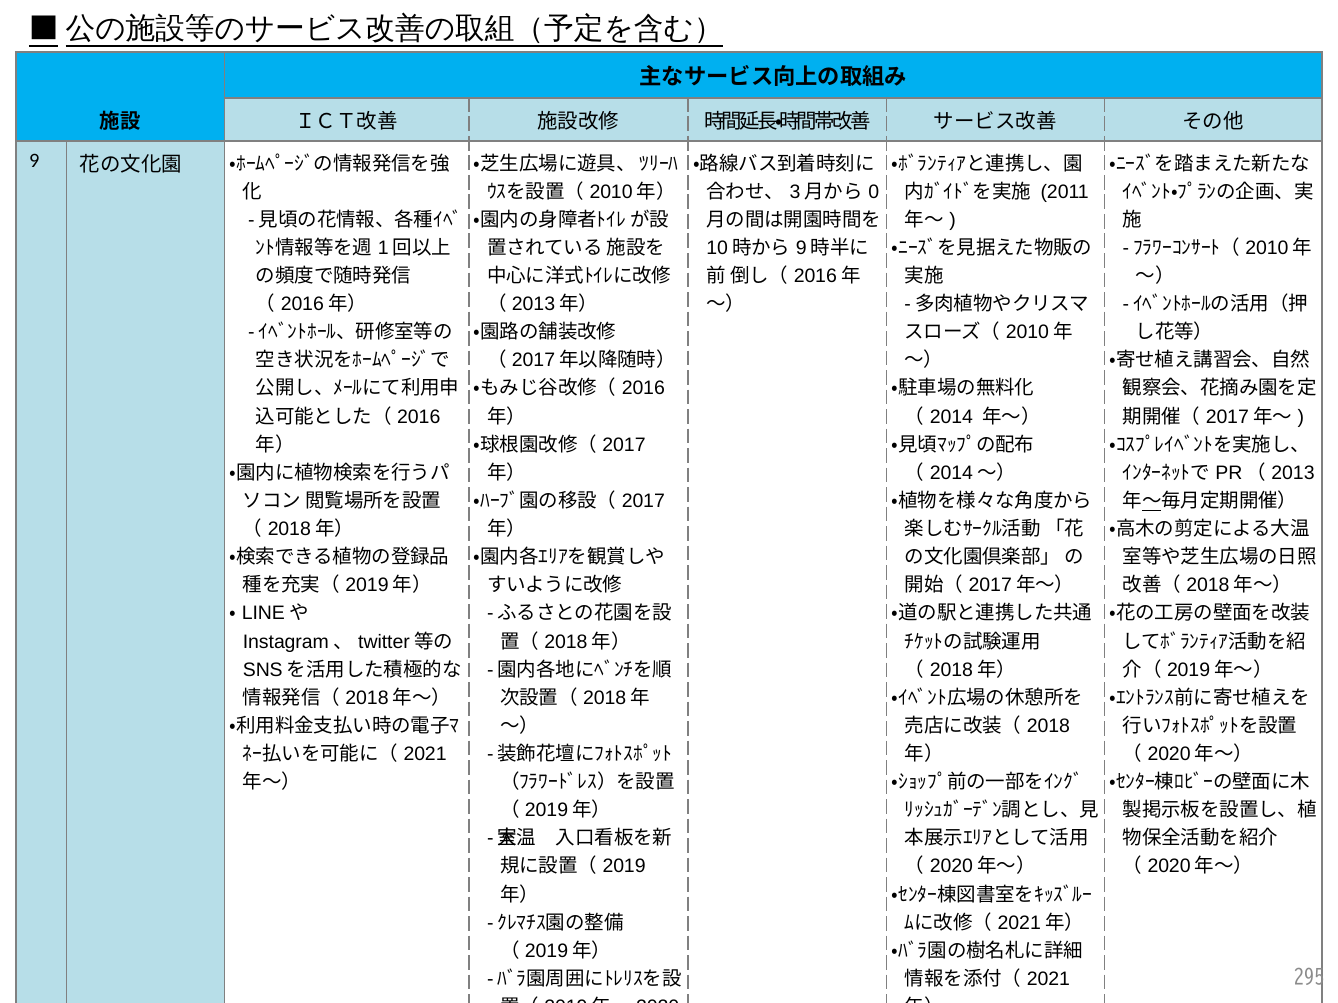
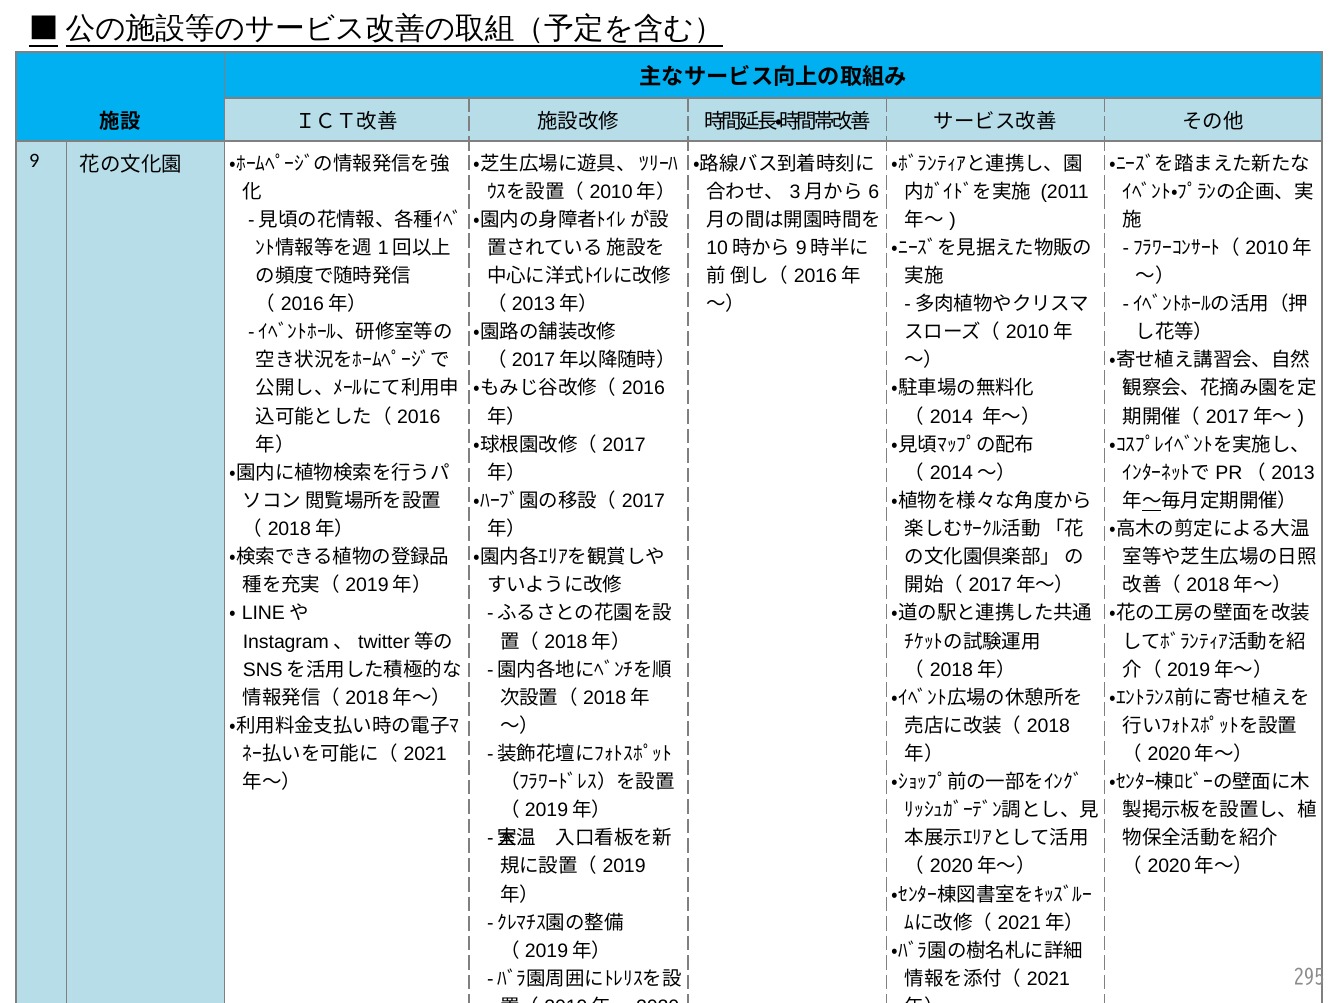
0: 0 -> 6 (874, 192)
